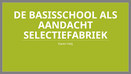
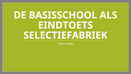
AANDACHT: AANDACHT -> EINDTOETS (65, 25)
